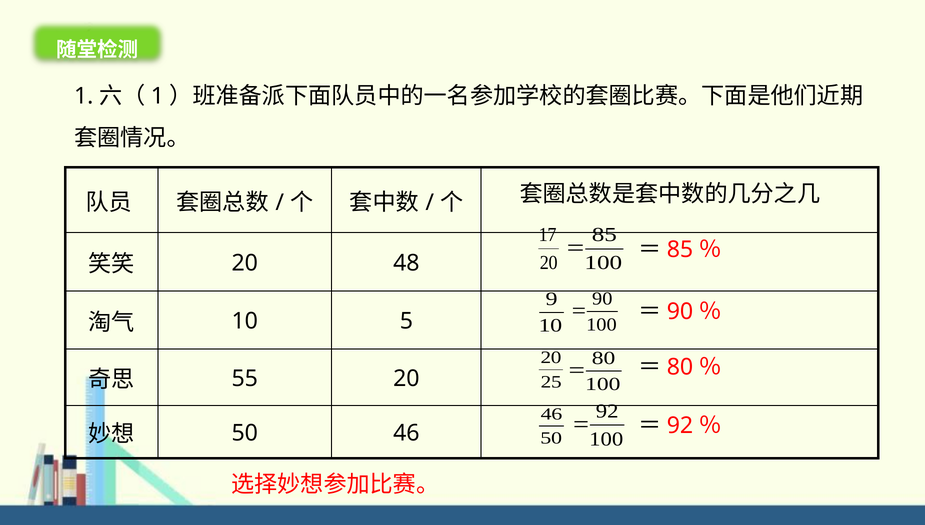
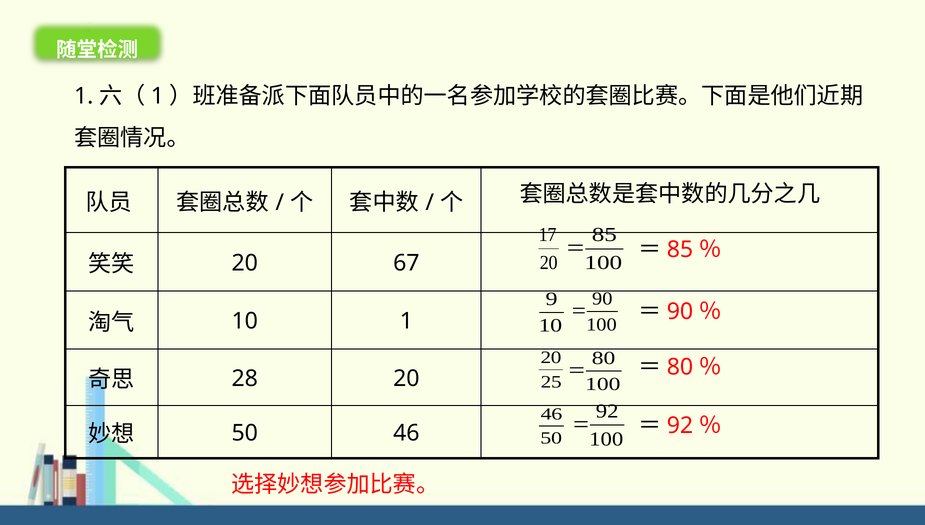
48: 48 -> 67 (406, 263)
5: 5 -> 1 (406, 321)
55: 55 -> 28 (245, 378)
